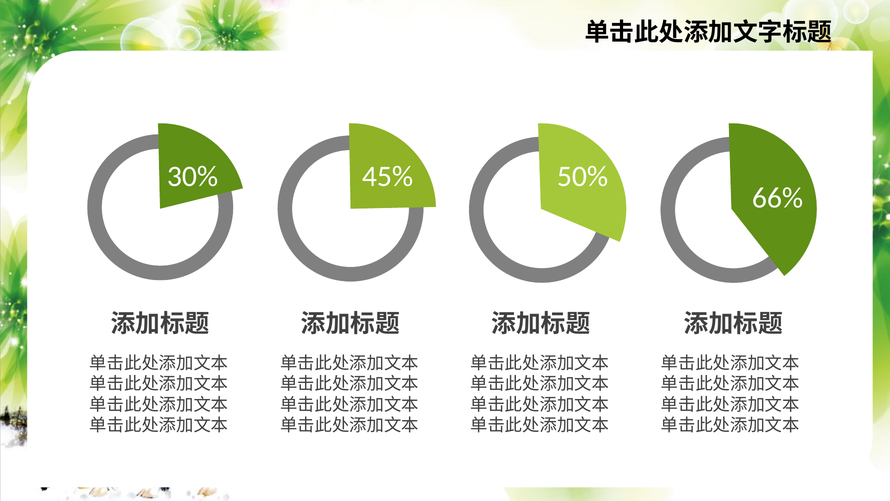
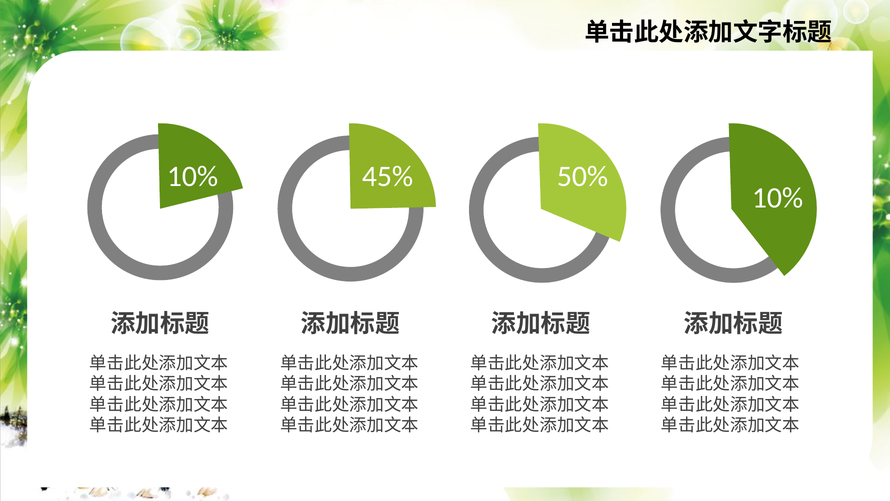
30%: 30% -> 10% (192, 176)
66%: 66% -> 10% (778, 198)
